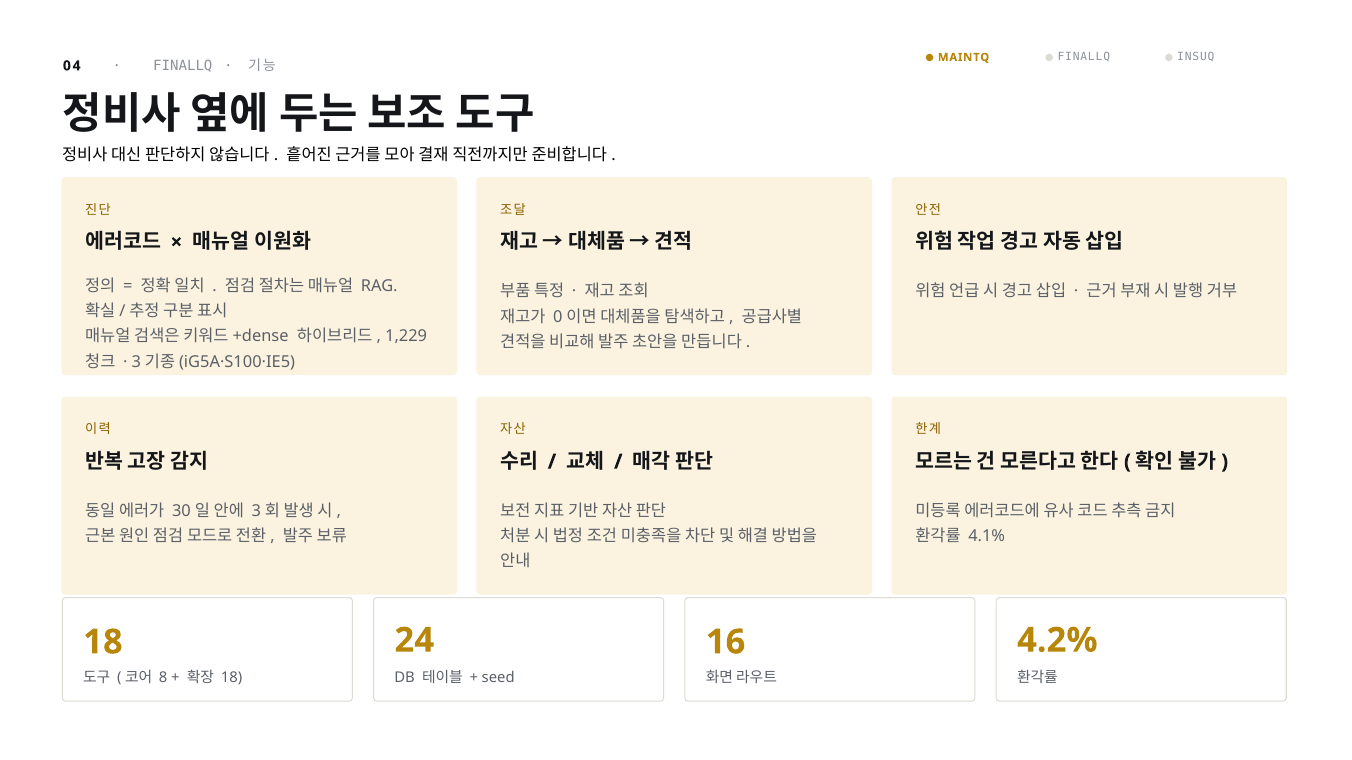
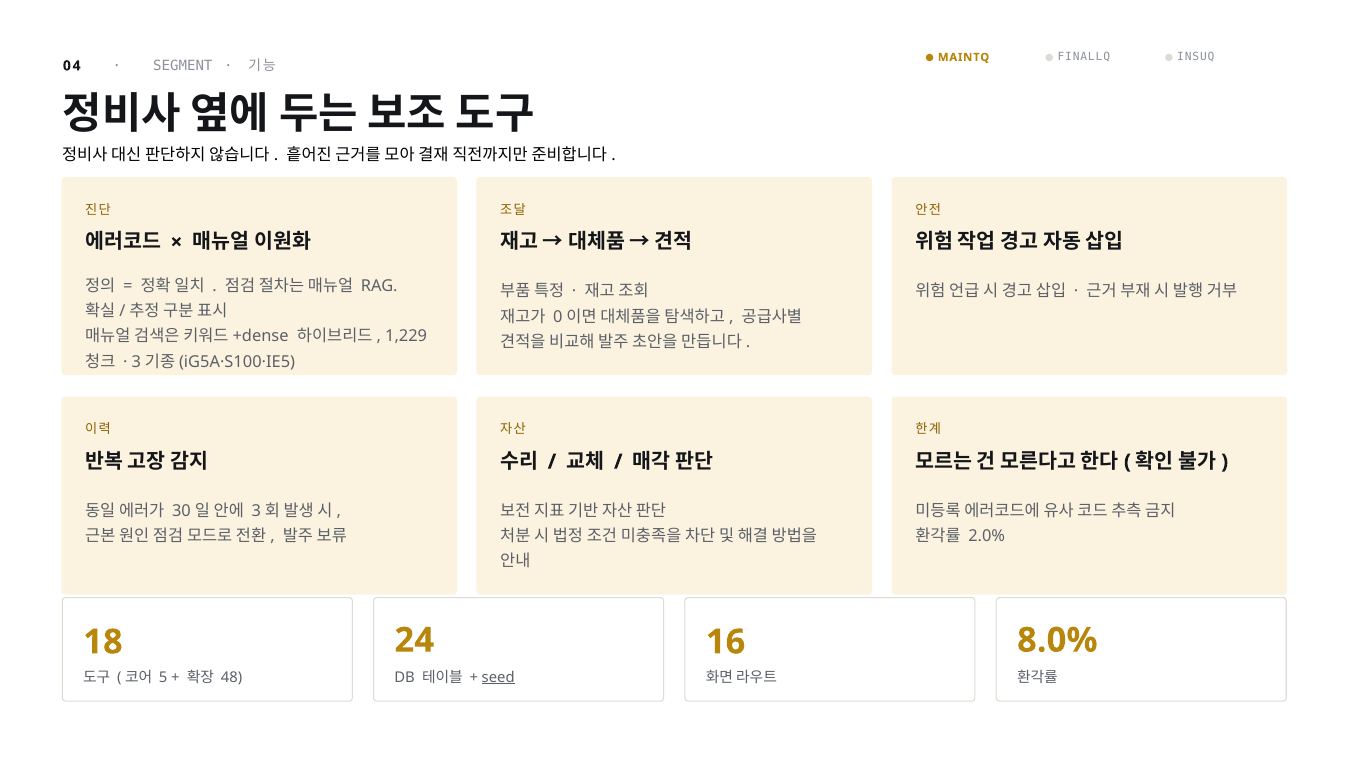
FINALLQ: FINALLQ -> SEGMENT (183, 66)
4.1%: 4.1% -> 2.0% (987, 537)
4.2%: 4.2% -> 8.0% (1057, 641)
8: 8 -> 5 (163, 678)
18: 18 -> 48 (232, 678)
seed underline: none -> present (498, 678)
